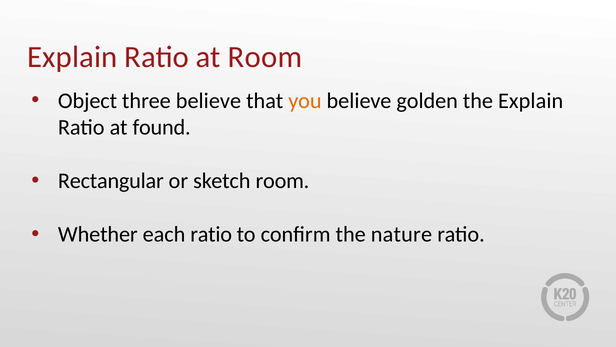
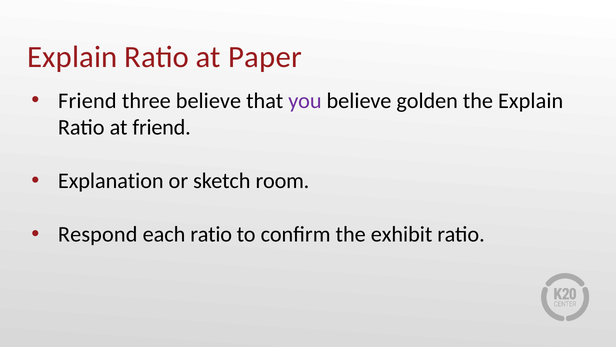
at Room: Room -> Paper (265, 57)
Object: Object -> Friend (87, 101)
you colour: orange -> purple (305, 101)
at found: found -> friend (162, 127)
Rectangular: Rectangular -> Explanation (111, 181)
Whether: Whether -> Respond (98, 234)
nature: nature -> exhibit (402, 234)
